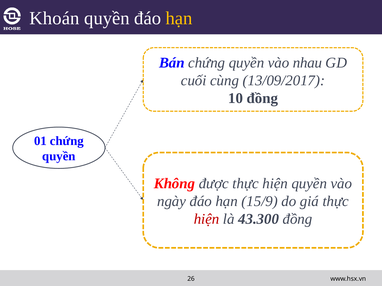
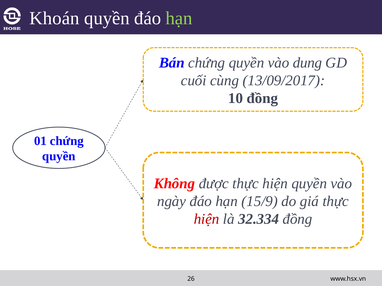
hạn colour: yellow -> light green (179, 18)
nhau: nhau -> dung (307, 63)
43.300: 43.300 -> 32.334 (259, 219)
